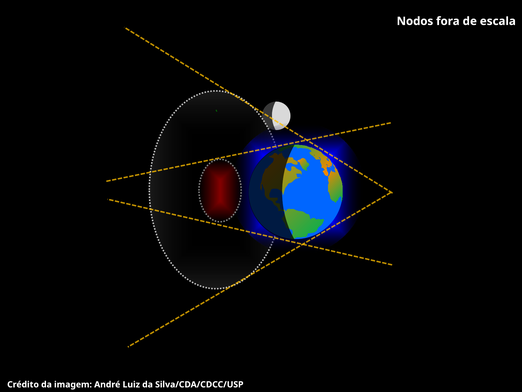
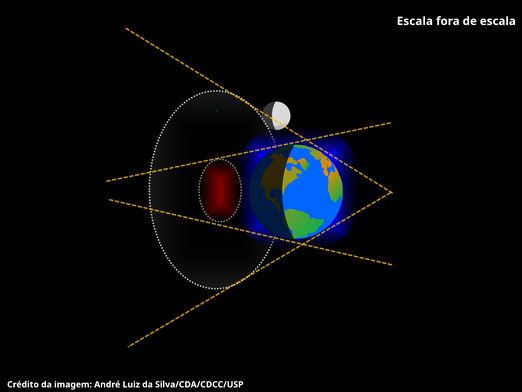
Nodos: Nodos -> Escala (415, 21)
